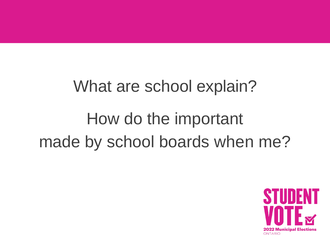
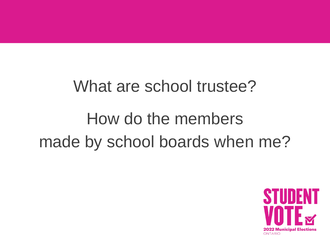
explain: explain -> trustee (227, 87)
important: important -> members (209, 119)
